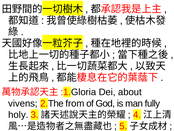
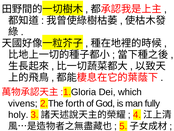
about: about -> which (130, 92)
from: from -> forth (75, 103)
